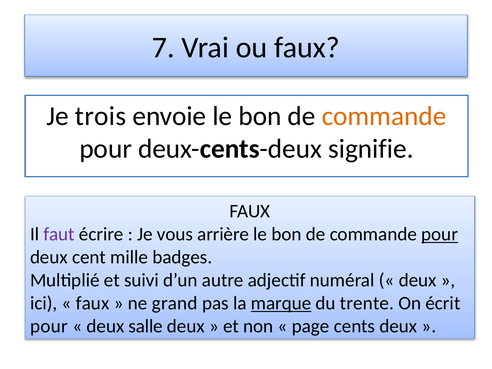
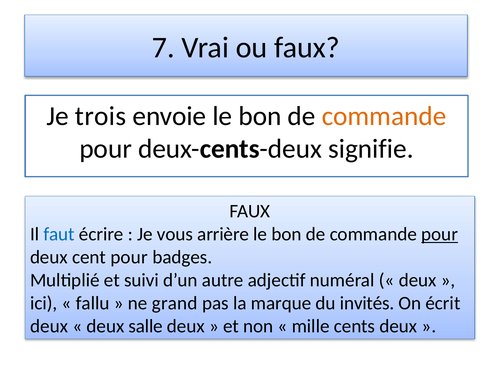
faut colour: purple -> blue (59, 234)
cent mille: mille -> pour (129, 257)
faux: faux -> fallu (93, 303)
marque underline: present -> none (281, 303)
trente: trente -> invités (367, 303)
pour: pour -> deux (49, 326)
page: page -> mille (311, 326)
